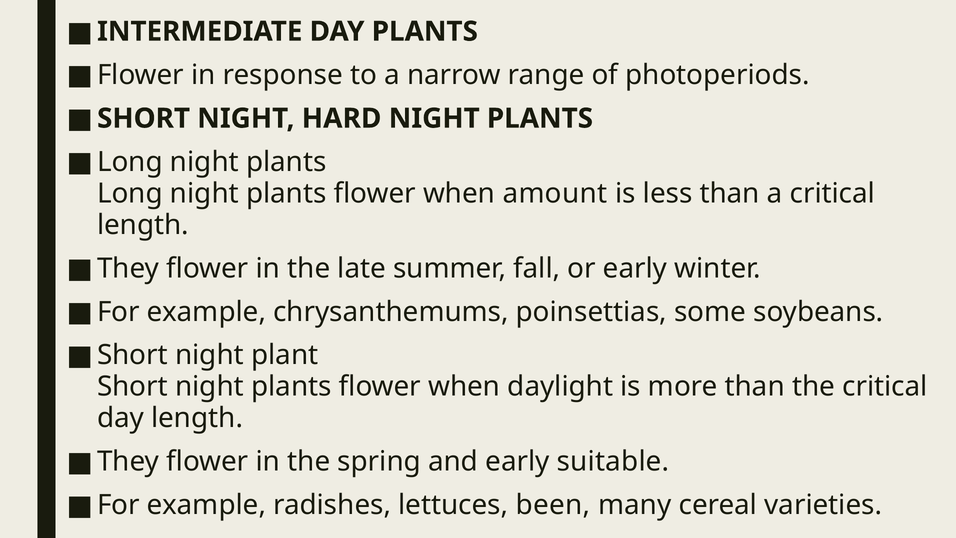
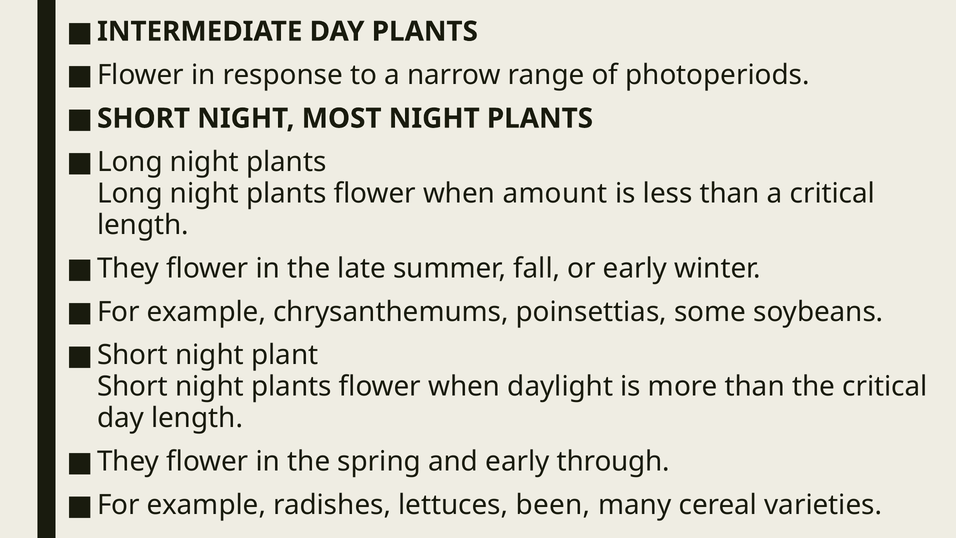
HARD: HARD -> MOST (342, 118)
suitable: suitable -> through (613, 461)
